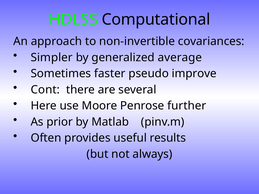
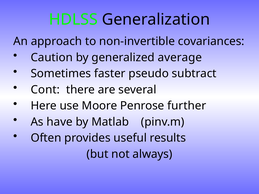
Computational: Computational -> Generalization (156, 19)
Simpler: Simpler -> Caution (52, 58)
improve: improve -> subtract (194, 74)
prior: prior -> have (60, 122)
